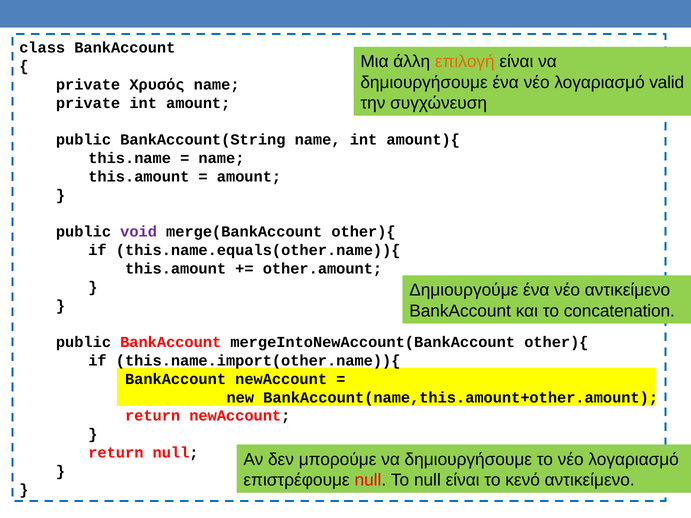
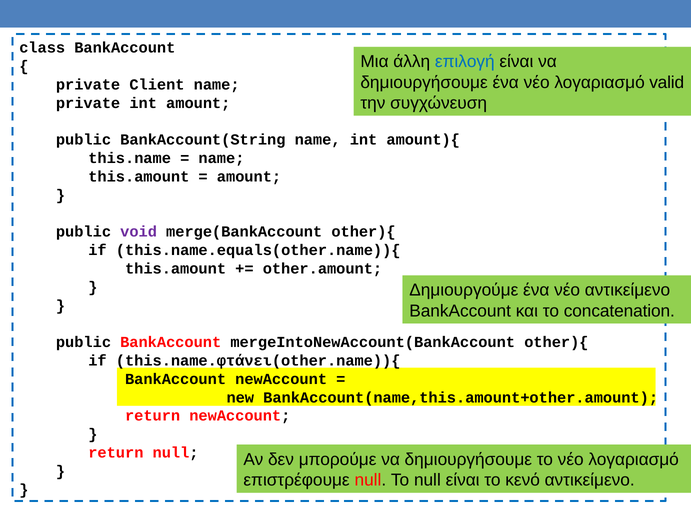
επιλογή colour: orange -> blue (465, 62)
Χρυσός: Χρυσός -> Client (157, 85)
this.name.import(other.name)){: this.name.import(other.name)){ -> this.name.φτάνει(other.name)){ (258, 361)
